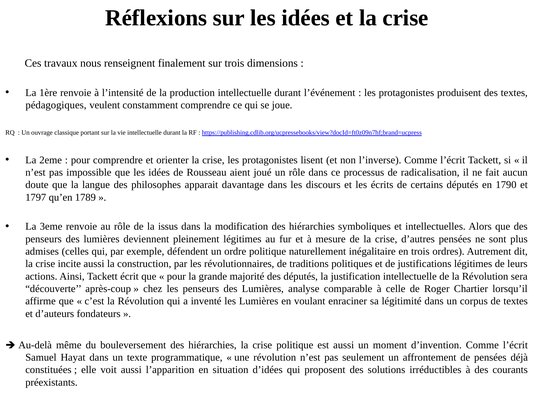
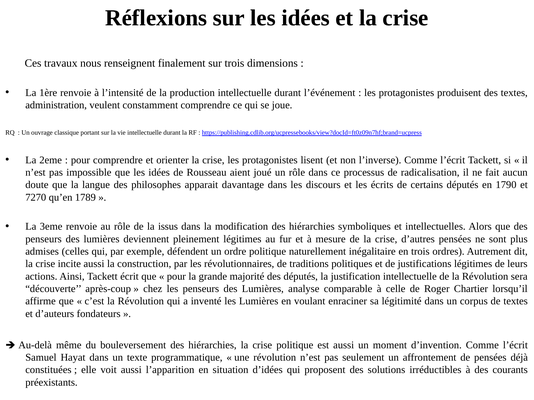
pédagogiques: pédagogiques -> administration (56, 105)
1797: 1797 -> 7270 (36, 198)
